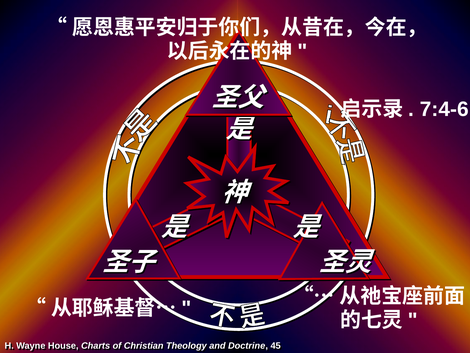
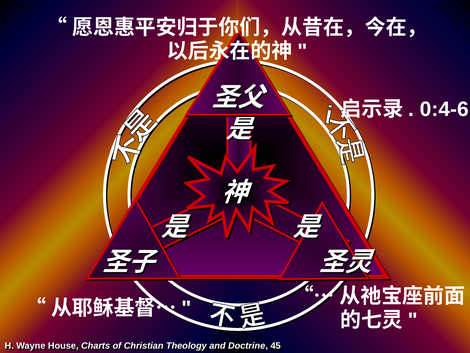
7:4-6: 7:4-6 -> 0:4-6 (444, 109)
